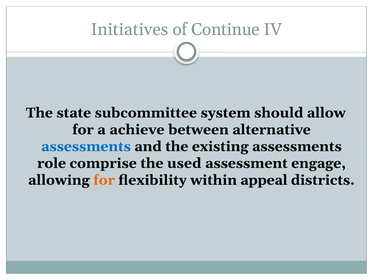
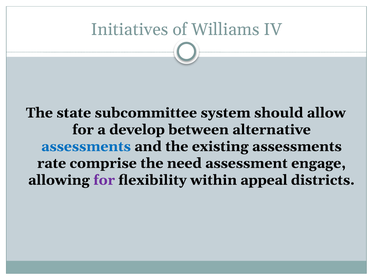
Continue: Continue -> Williams (225, 30)
achieve: achieve -> develop (137, 130)
role: role -> rate (52, 163)
used: used -> need (184, 163)
for colour: orange -> purple (104, 180)
